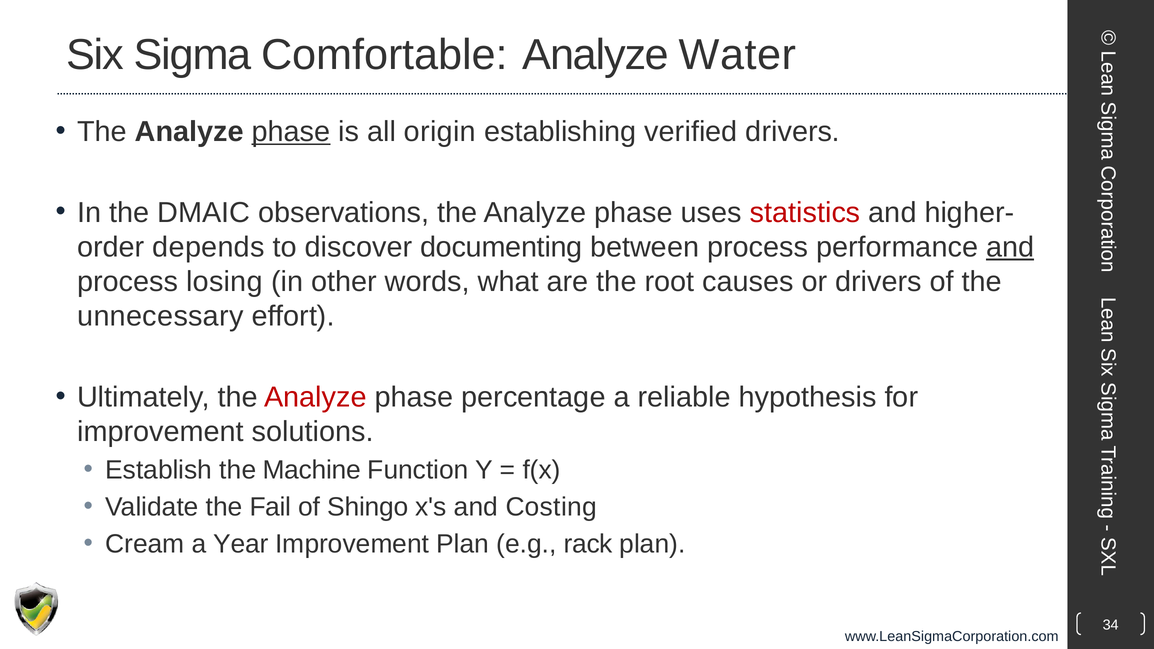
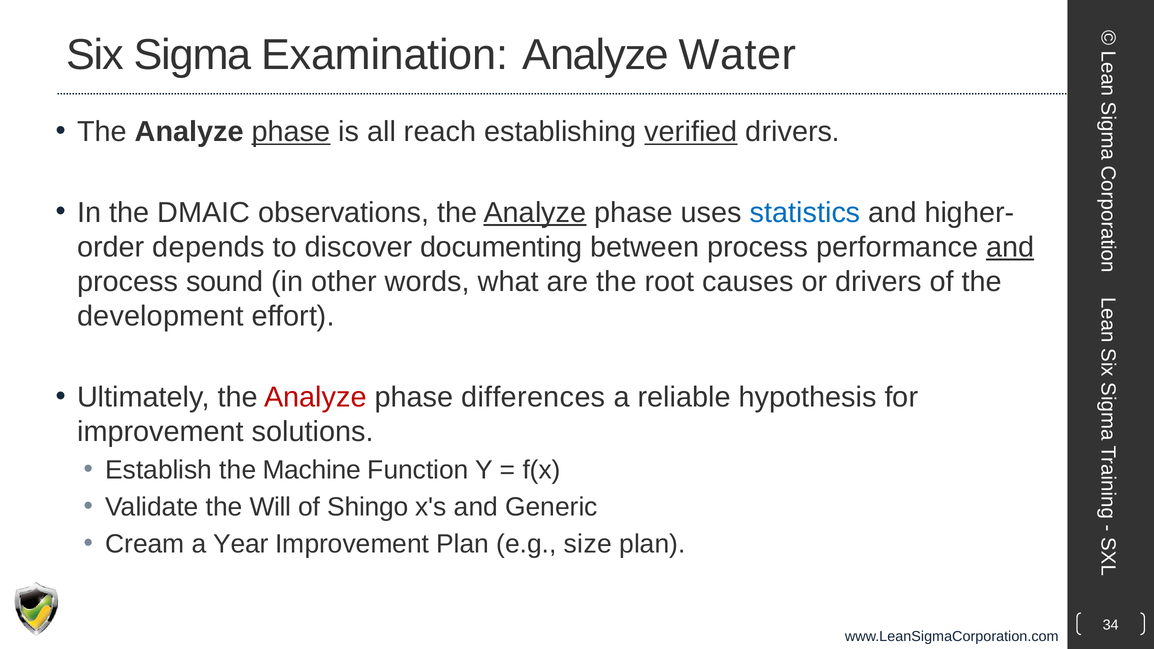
Comfortable: Comfortable -> Examination (385, 55)
origin: origin -> reach (440, 132)
verified underline: none -> present (691, 132)
Analyze underline: none -> present (535, 213)
statistics colour: red -> blue (805, 213)
losing: losing -> sound (225, 282)
unnecessary: unnecessary -> development (160, 316)
percentage: percentage -> differences (533, 397)
Fail: Fail -> Will (270, 507)
Costing: Costing -> Generic (551, 507)
rack: rack -> size (588, 544)
